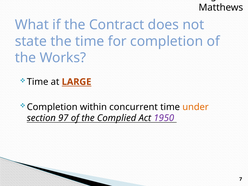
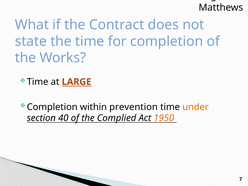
concurrent: concurrent -> prevention (134, 107)
97: 97 -> 40 (63, 118)
1950 colour: purple -> orange (164, 118)
